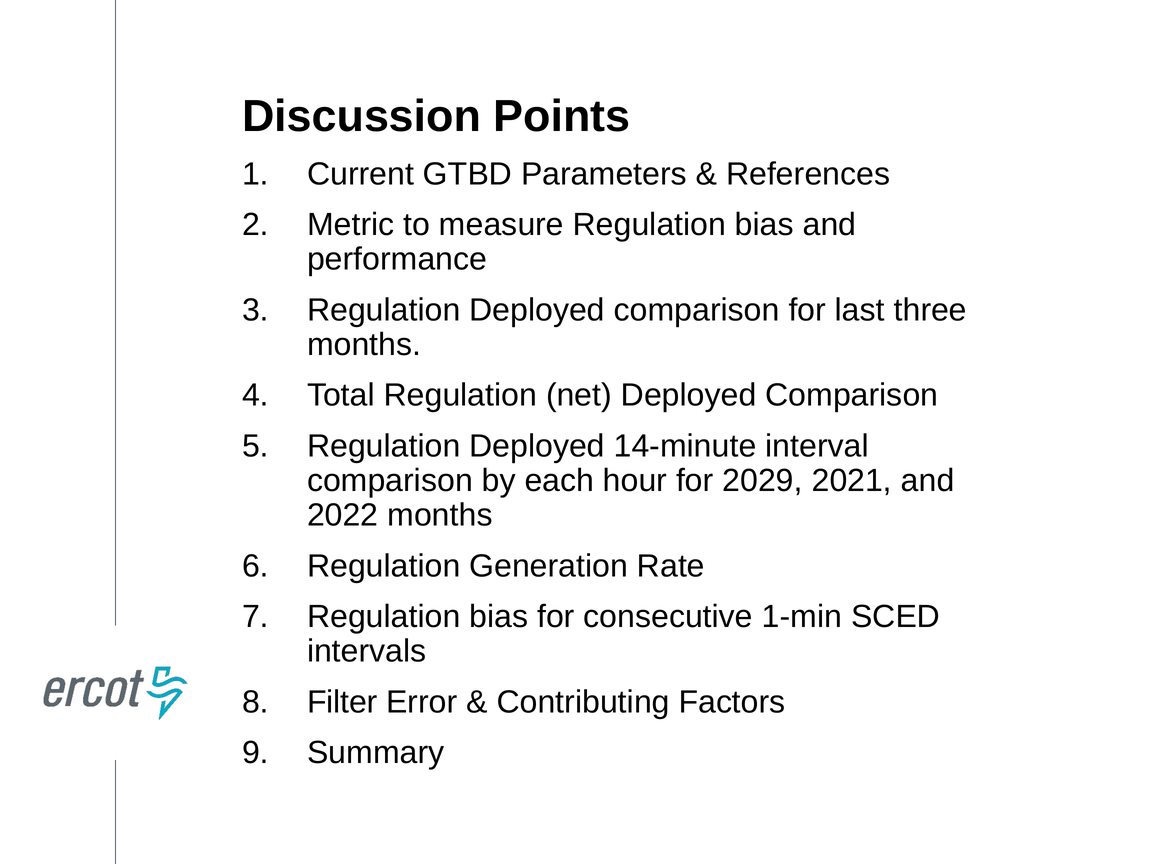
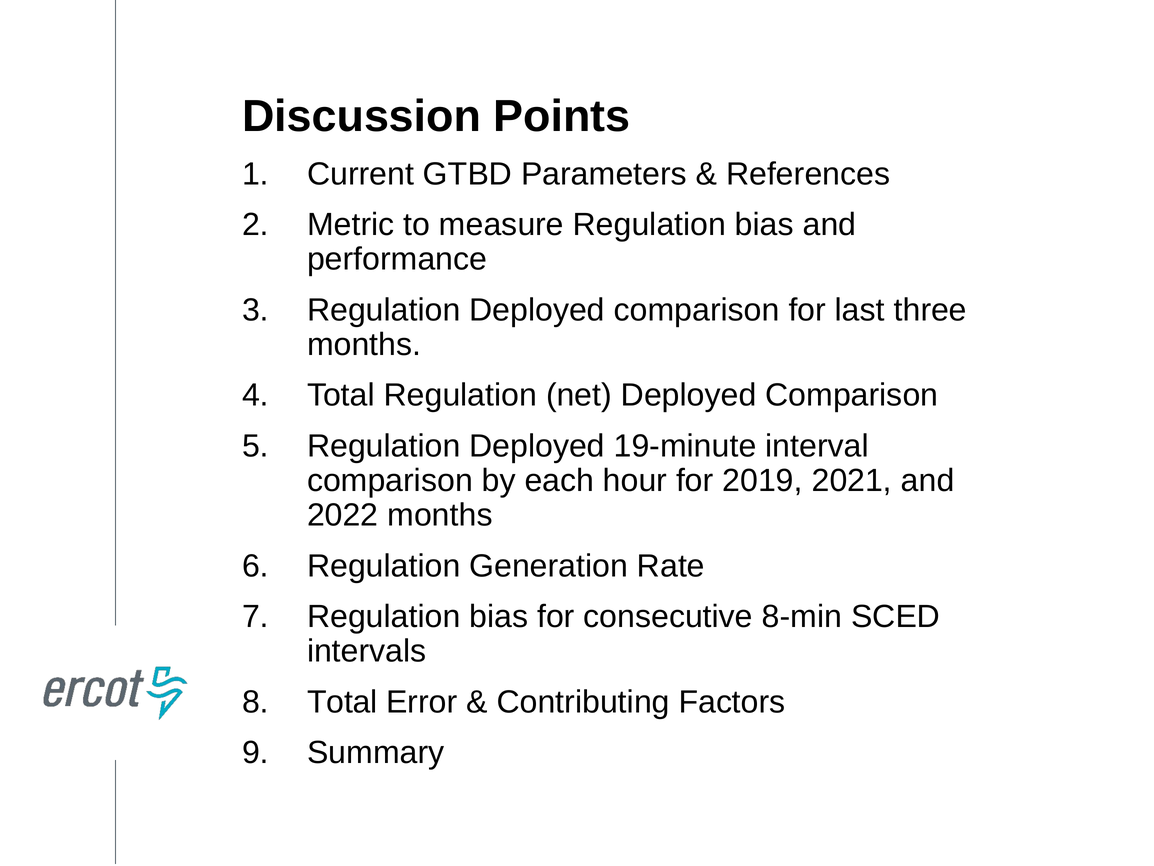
14-minute: 14-minute -> 19-minute (685, 446)
2029: 2029 -> 2019 (763, 480)
1-min: 1-min -> 8-min (802, 616)
Filter: Filter -> Total (342, 702)
